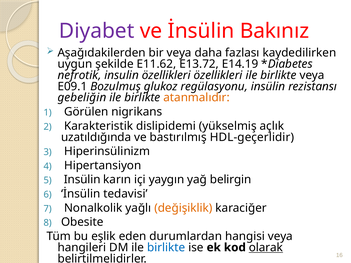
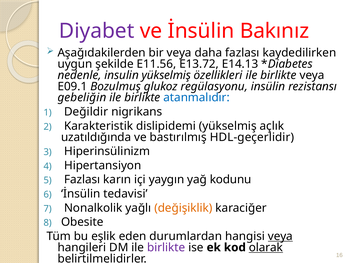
E11.62: E11.62 -> E11.56 (156, 64)
E14.19: E14.19 -> E14.13 (240, 64)
nefrotik: nefrotik -> nedenle (79, 75)
insulin özellikleri: özellikleri -> yükselmiş (166, 75)
atanmalıdır colour: orange -> blue (197, 98)
Görülen: Görülen -> Değildir (86, 112)
Insülin: Insülin -> Fazlası (82, 180)
belirgin: belirgin -> kodunu (231, 180)
veya underline: none -> present (280, 236)
birlikte colour: blue -> purple (166, 248)
